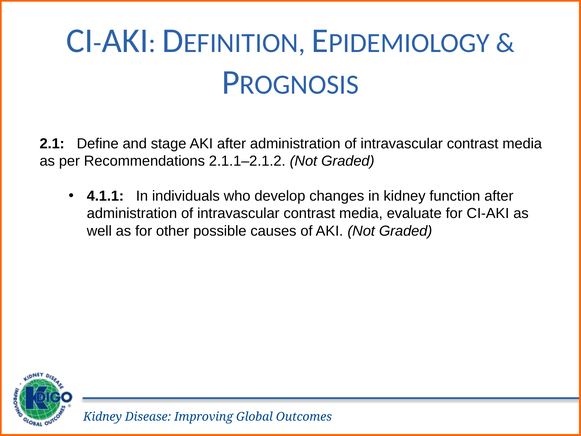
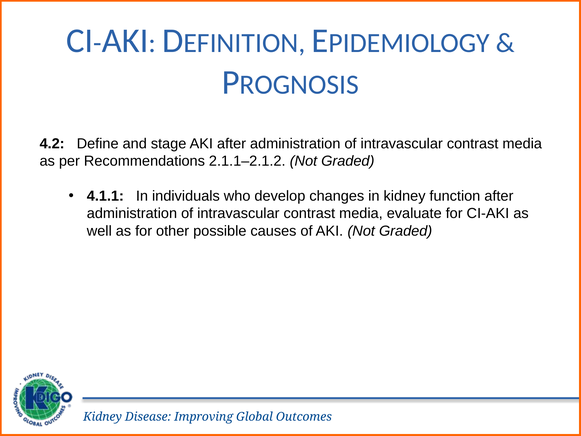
2.1: 2.1 -> 4.2 (52, 144)
